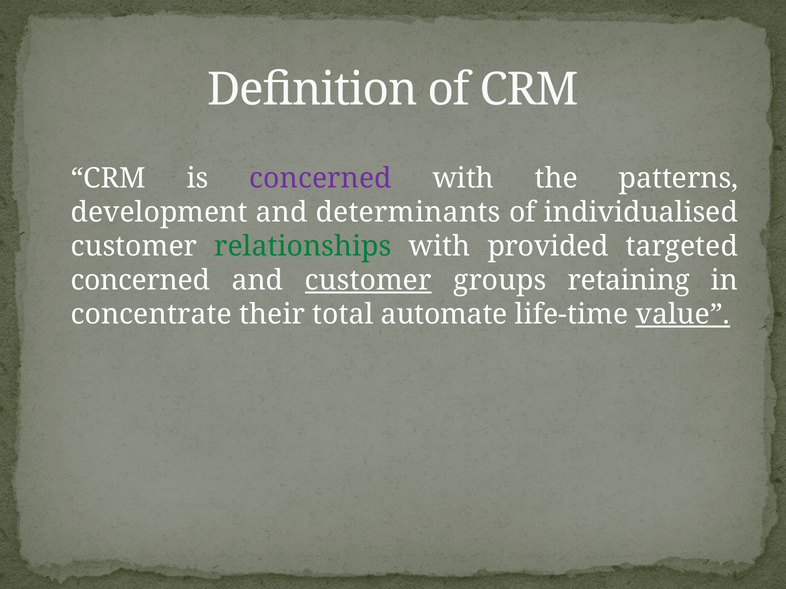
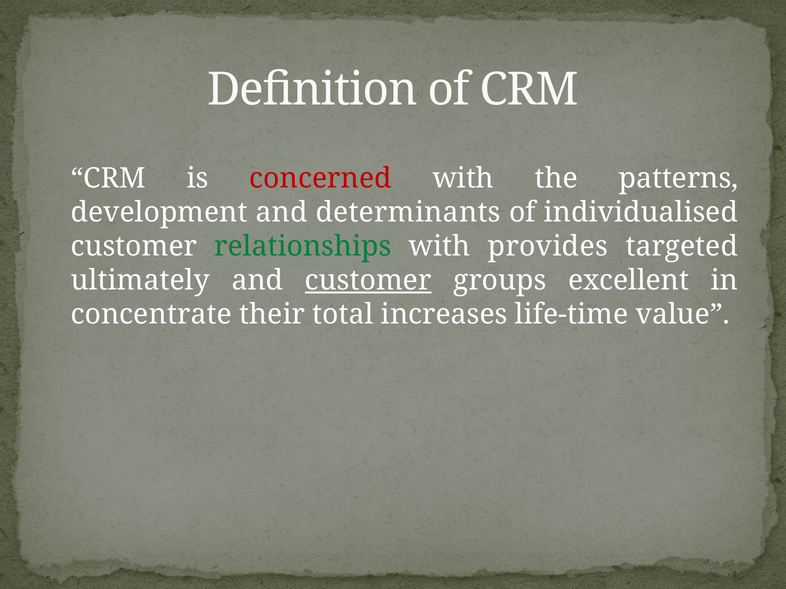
concerned colour: purple -> red (321, 178)
provided: provided -> provides (548, 247)
concerned: concerned -> ultimately (140, 281)
retaining: retaining -> excellent (629, 281)
automate: automate -> increases (444, 315)
value underline: present -> none (683, 315)
